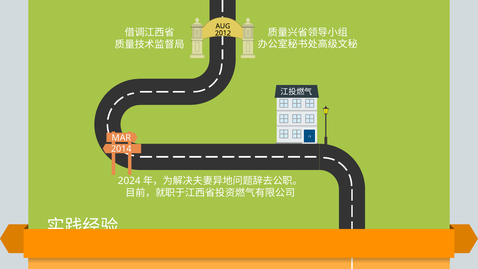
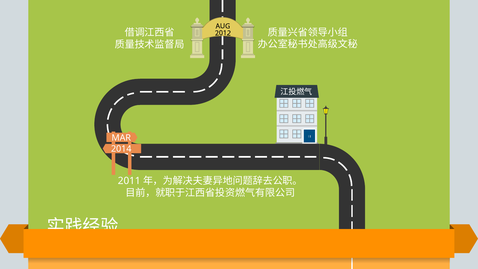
2024: 2024 -> 2011 (129, 181)
